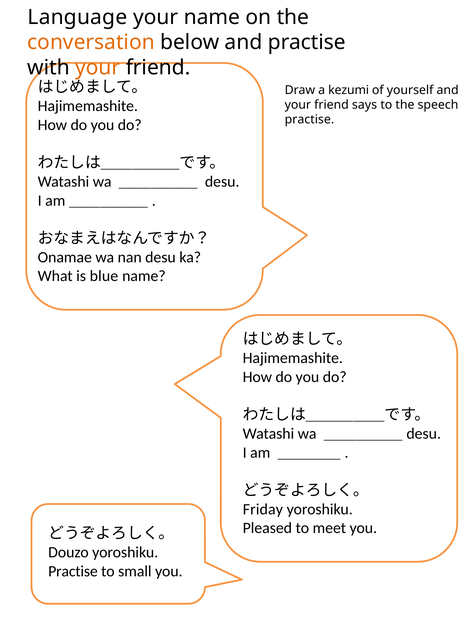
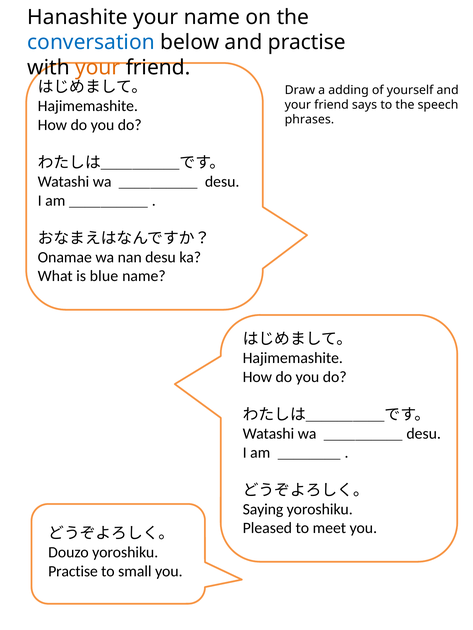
Language: Language -> Hanashite (77, 17)
conversation colour: orange -> blue (91, 42)
kezumi: kezumi -> adding (349, 90)
practise: practise -> phrases (309, 120)
Friday: Friday -> Saying (263, 510)
